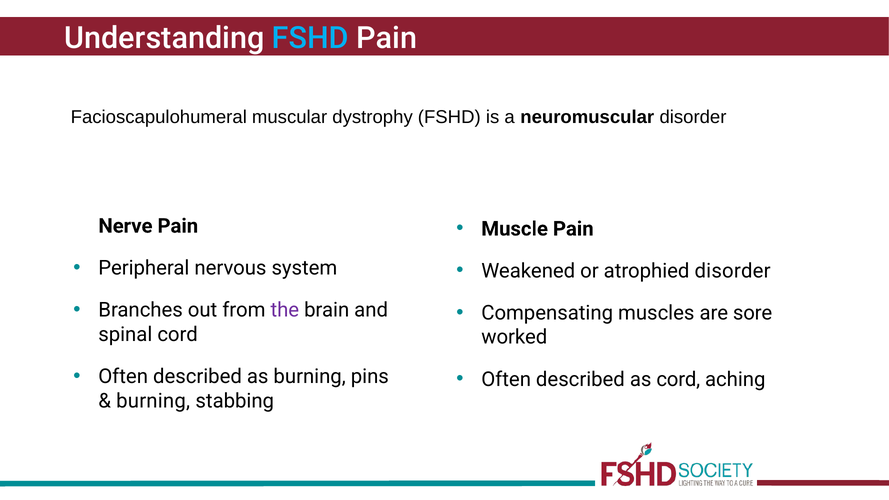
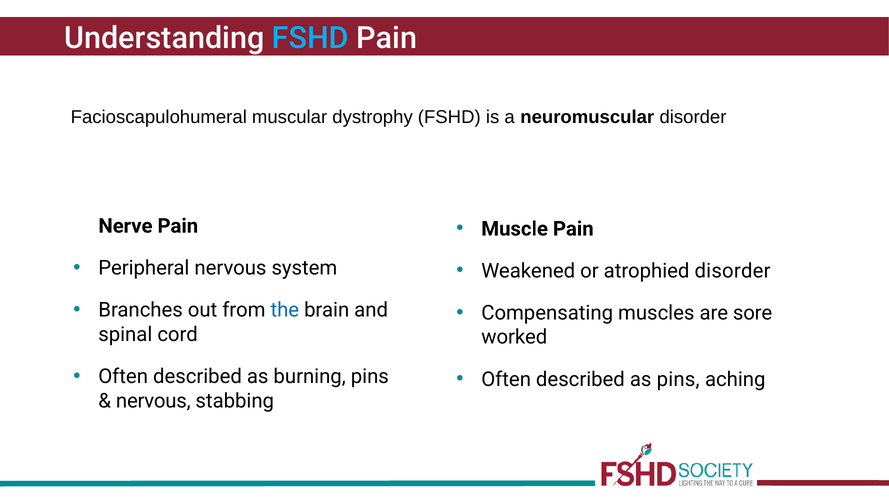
the colour: purple -> blue (285, 310)
as cord: cord -> pins (678, 379)
burning: burning -> nervous (153, 401)
